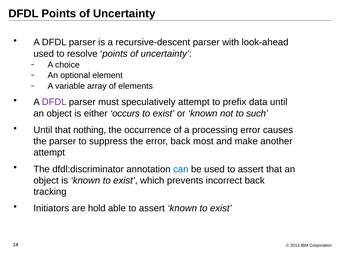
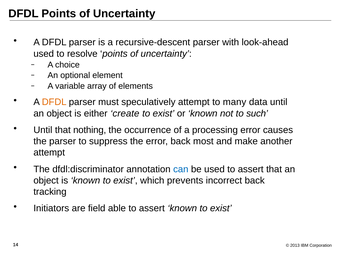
DFDL colour: purple -> orange (54, 102)
prefix: prefix -> many (235, 102)
occurs: occurs -> create (125, 113)
hold: hold -> field (97, 208)
